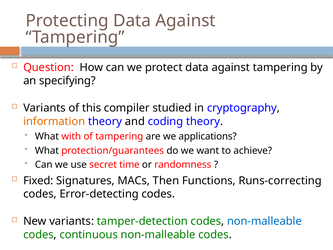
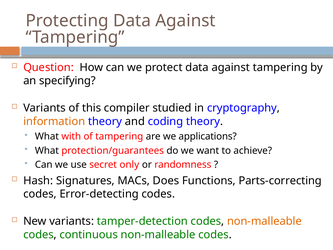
time: time -> only (129, 165)
Fixed: Fixed -> Hash (38, 180)
Then: Then -> Does (166, 180)
Runs-correcting: Runs-correcting -> Parts-correcting (280, 180)
non-malleable colour: blue -> orange (264, 221)
